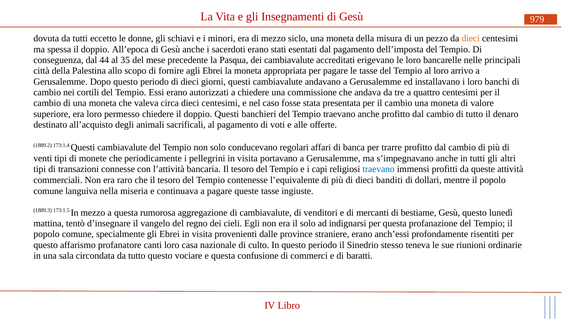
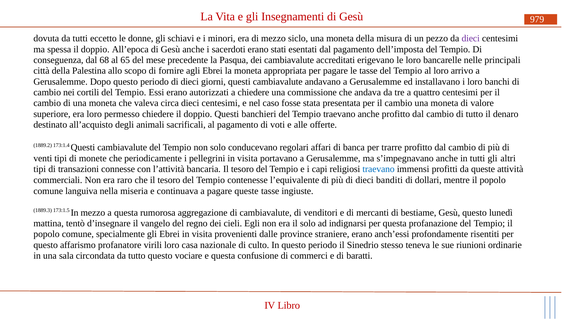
dieci colour: orange -> purple (471, 38)
44: 44 -> 68 (104, 60)
35: 35 -> 65 (125, 60)
canti: canti -> virili (153, 245)
